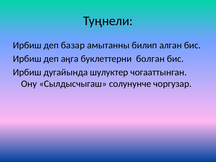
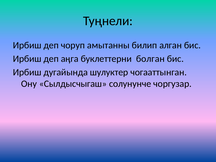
базар: базар -> чоруп (73, 45)
